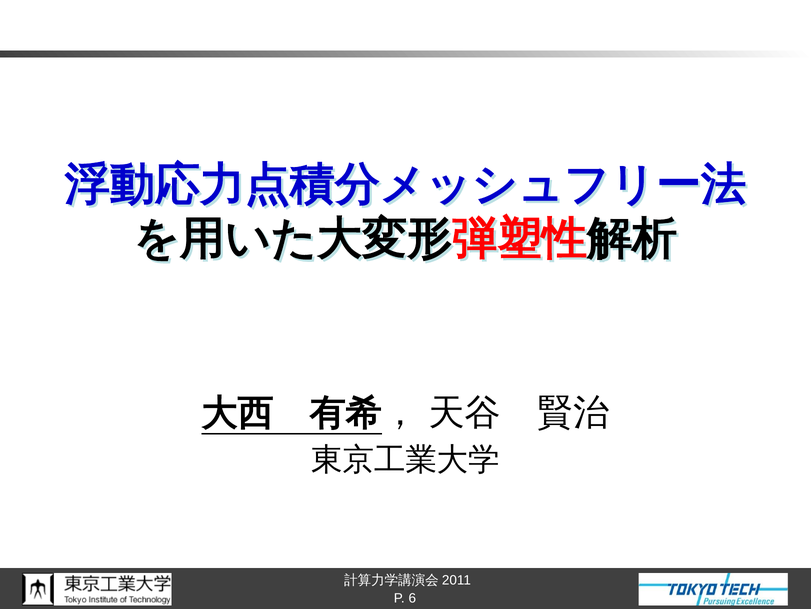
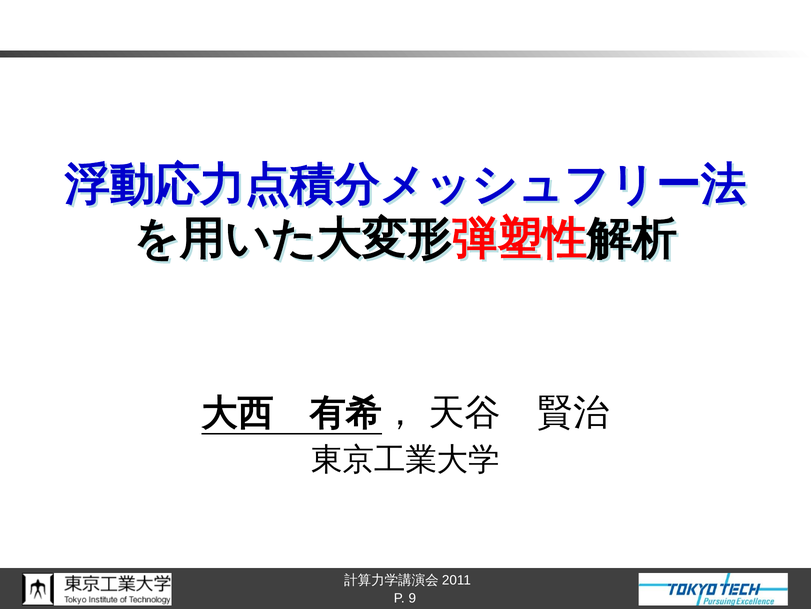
6: 6 -> 9 (412, 597)
